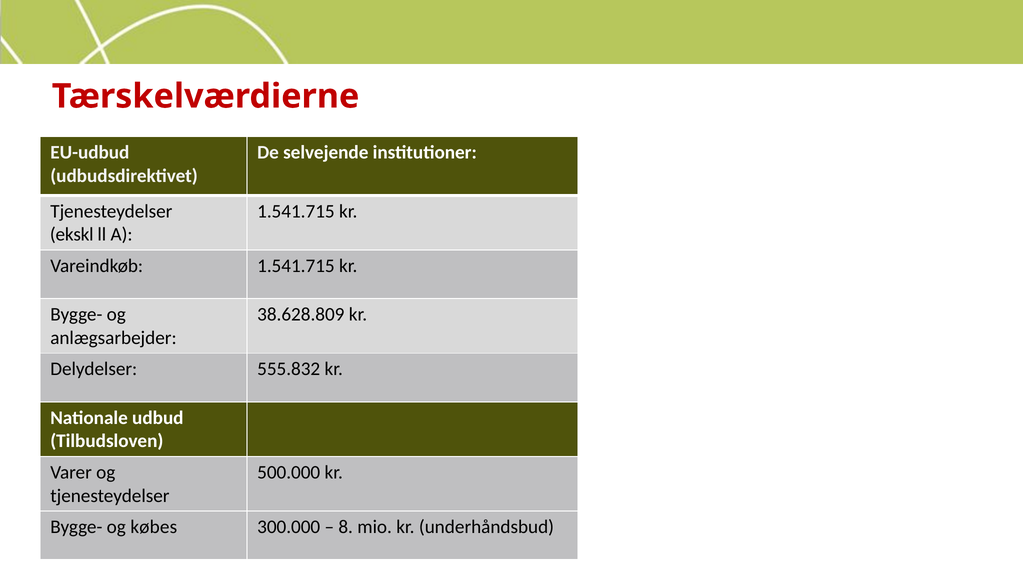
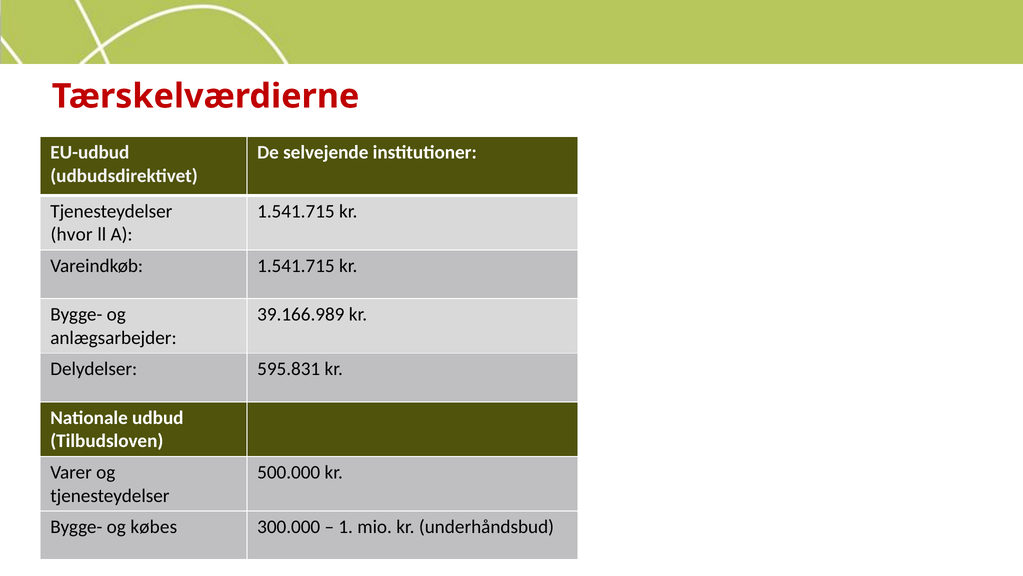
ekskl: ekskl -> hvor (72, 234)
38.628.809: 38.628.809 -> 39.166.989 (301, 314)
555.832: 555.832 -> 595.831 (289, 369)
8: 8 -> 1 (346, 526)
